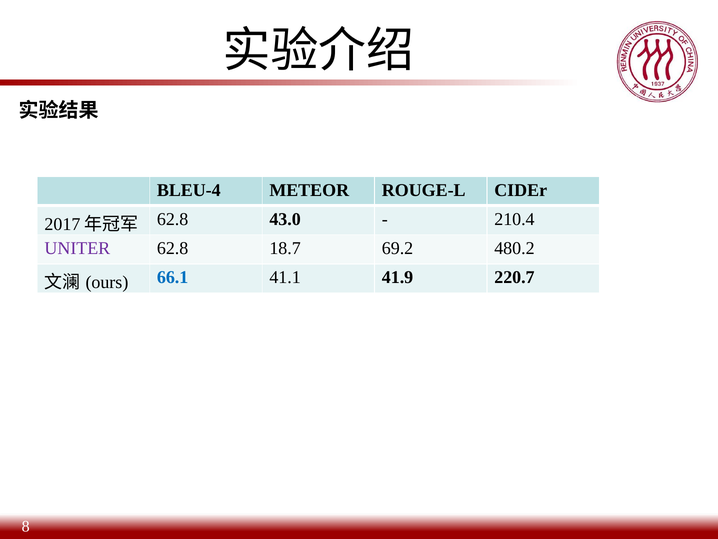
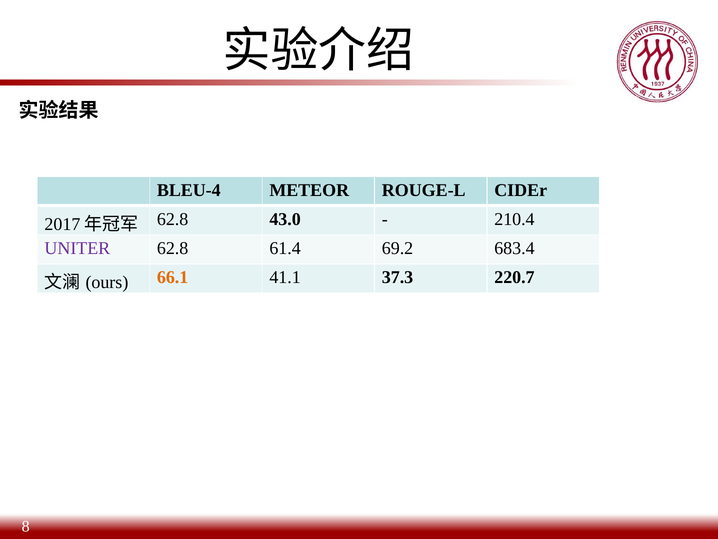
18.7: 18.7 -> 61.4 (285, 248)
480.2: 480.2 -> 683.4 (514, 248)
66.1 colour: blue -> orange (173, 277)
41.9: 41.9 -> 37.3 (398, 277)
